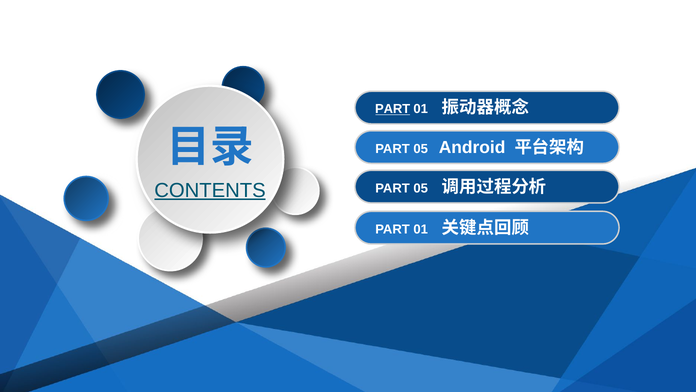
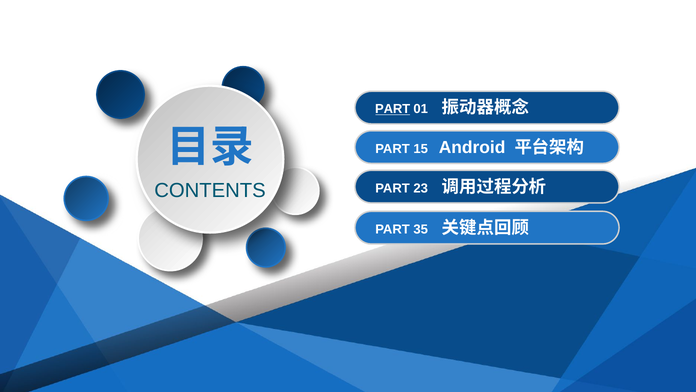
05: 05 -> 15 (421, 149)
CONTENTS underline: present -> none (210, 190)
05: 05 -> 23 (421, 188)
01: 01 -> 35 (421, 229)
